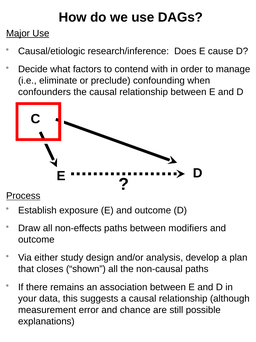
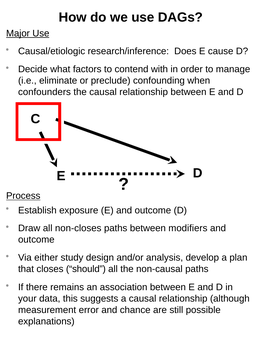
non-effects: non-effects -> non-closes (78, 228)
shown: shown -> should (86, 269)
